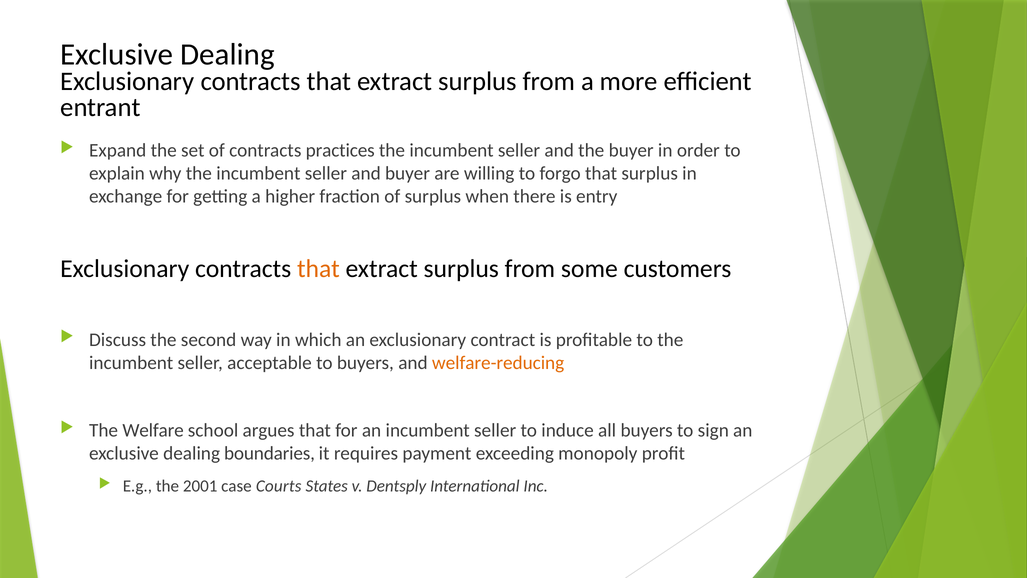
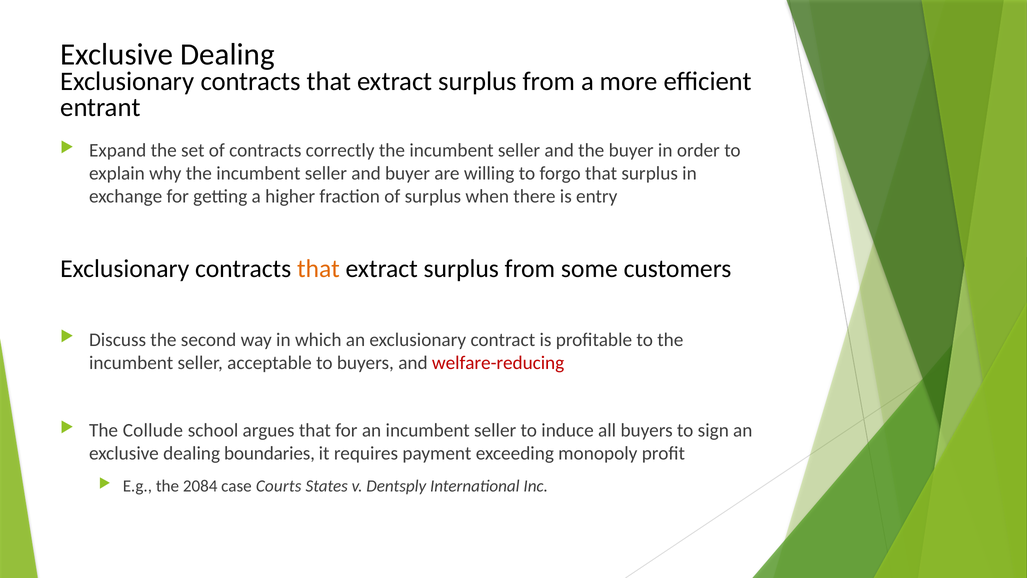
practices: practices -> correctly (340, 150)
welfare-reducing colour: orange -> red (498, 363)
Welfare: Welfare -> Collude (153, 430)
2001: 2001 -> 2084 (200, 486)
